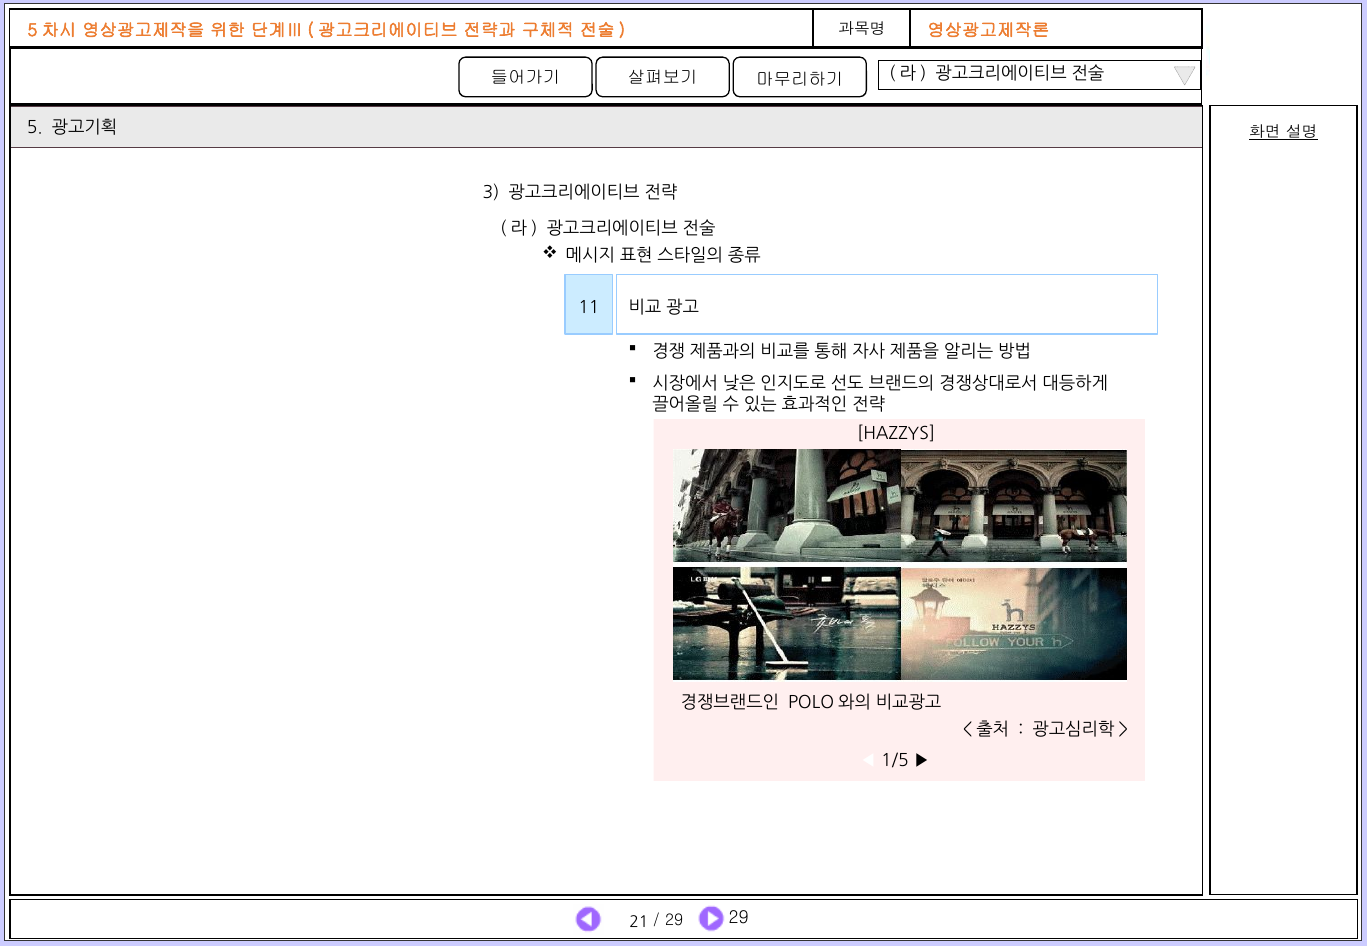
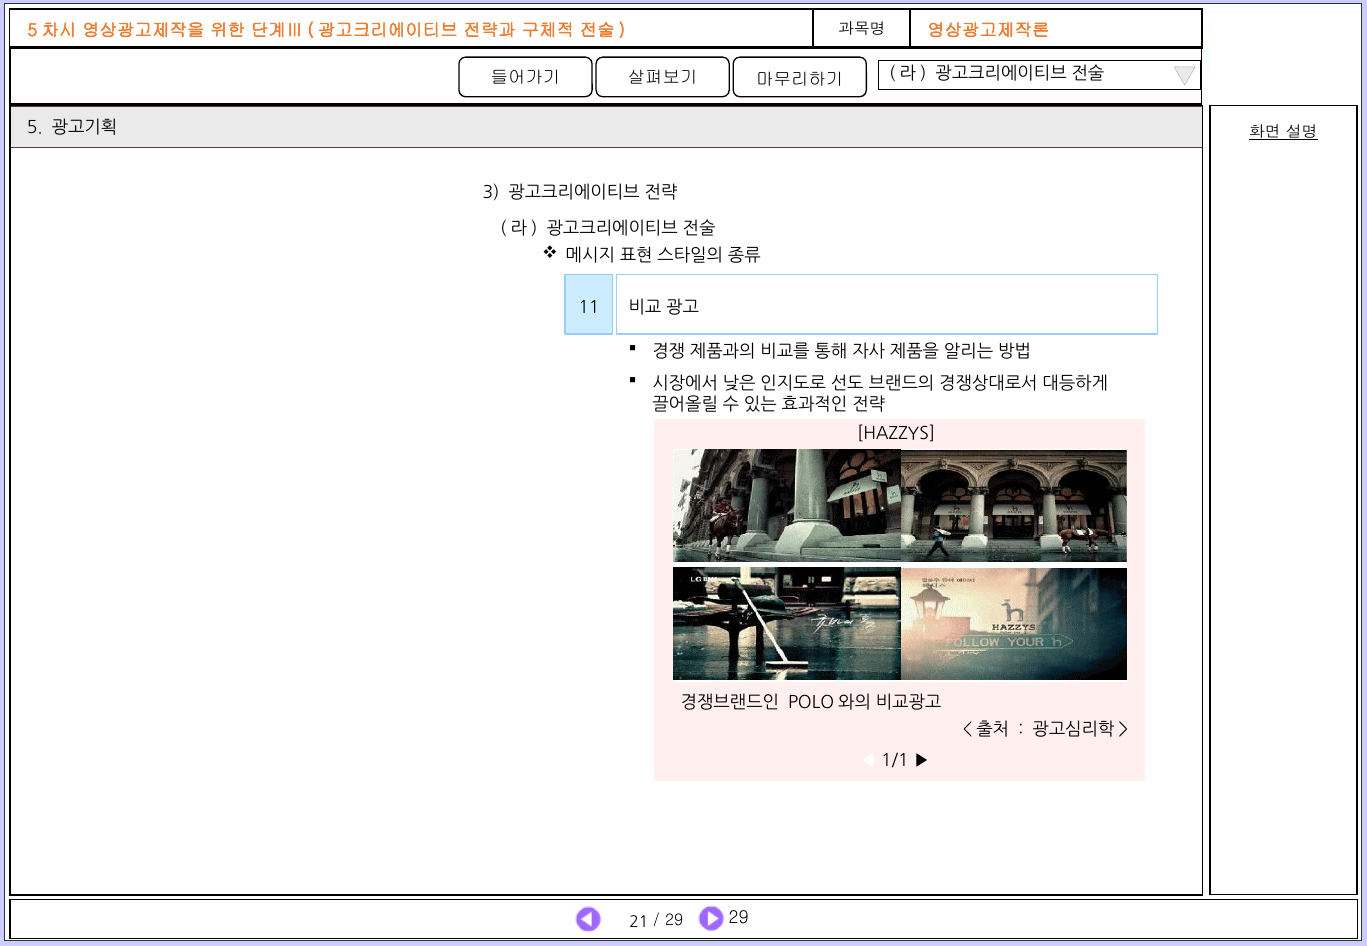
1/5: 1/5 -> 1/1 (895, 761)
